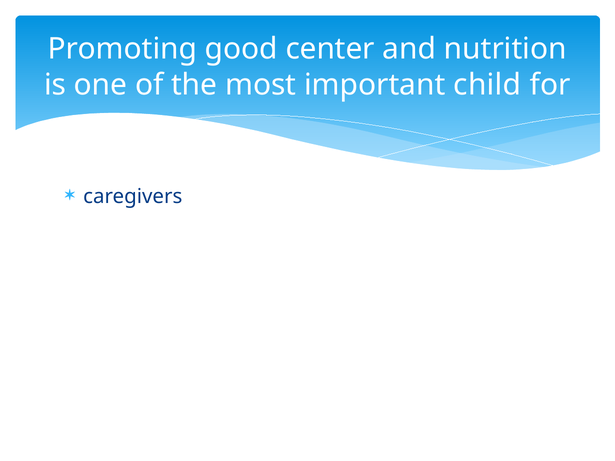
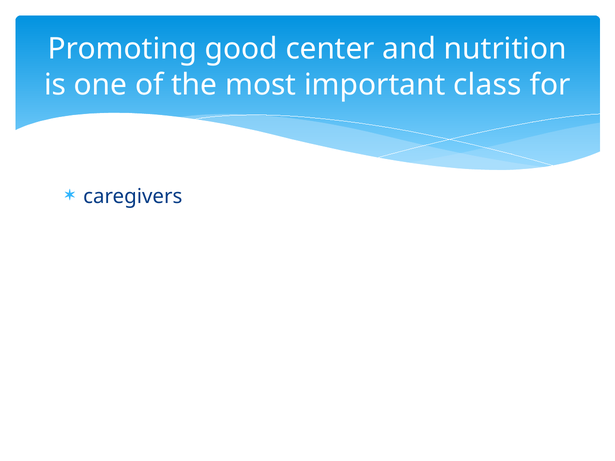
child: child -> class (487, 85)
